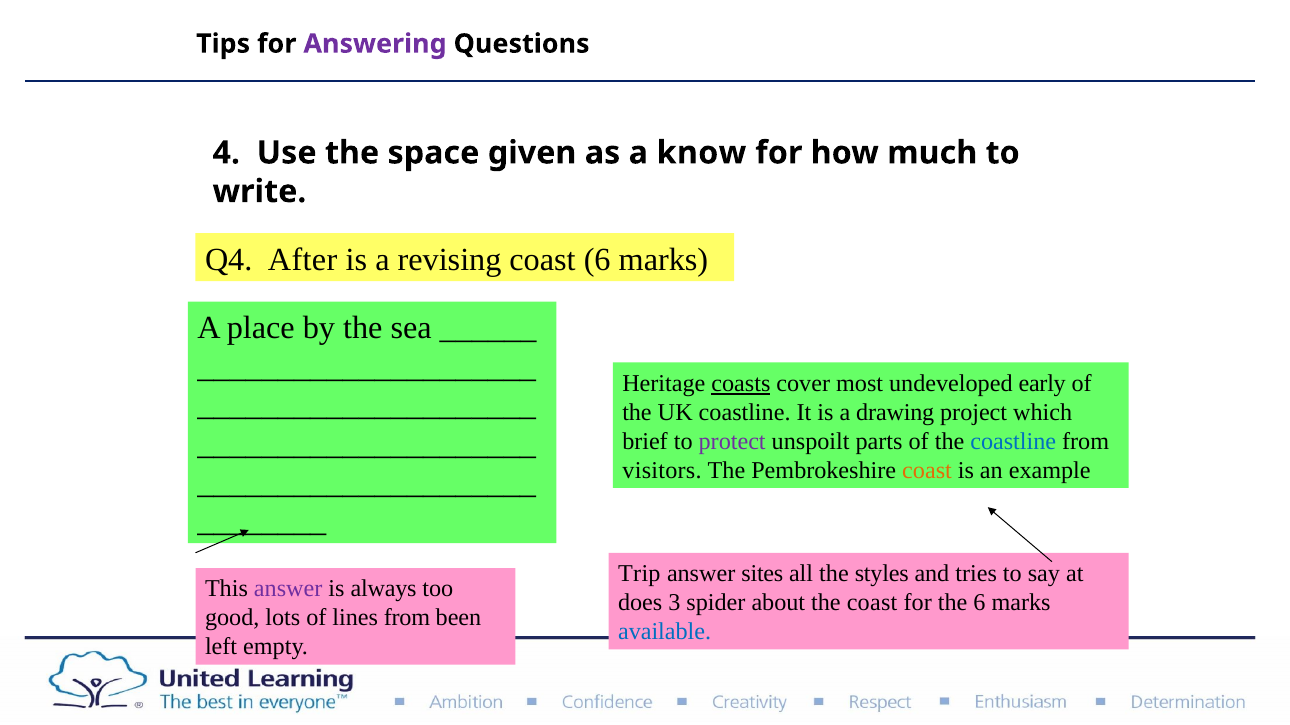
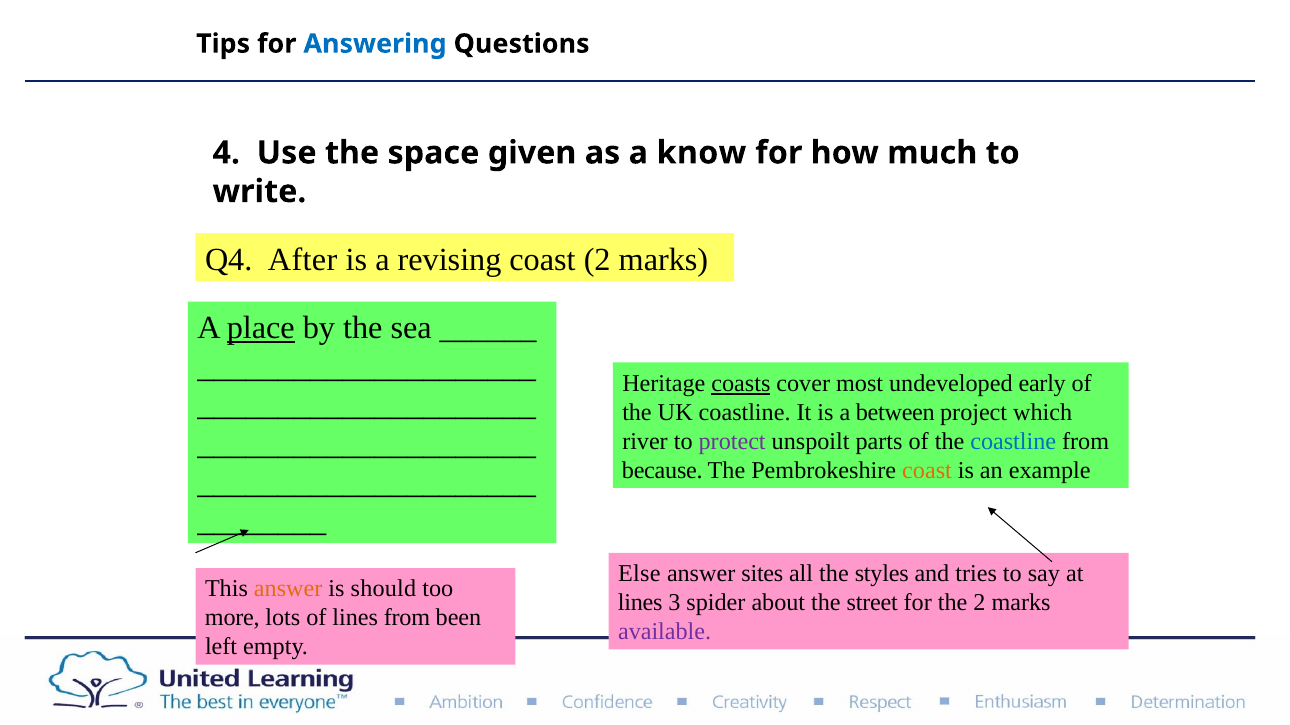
Answering colour: purple -> blue (375, 44)
coast 6: 6 -> 2 (597, 260)
place underline: none -> present (261, 328)
drawing: drawing -> between (895, 413)
brief: brief -> river (645, 442)
visitors: visitors -> because (662, 471)
Trip: Trip -> Else (639, 574)
answer colour: purple -> orange (288, 590)
always: always -> should (383, 590)
does: does -> lines (640, 603)
the coast: coast -> street (872, 603)
the 6: 6 -> 2 (979, 603)
good: good -> more (232, 619)
available colour: blue -> purple (665, 632)
